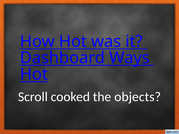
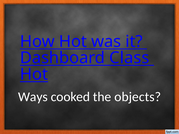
Ways: Ways -> Class (129, 58)
Scroll: Scroll -> Ways (33, 97)
